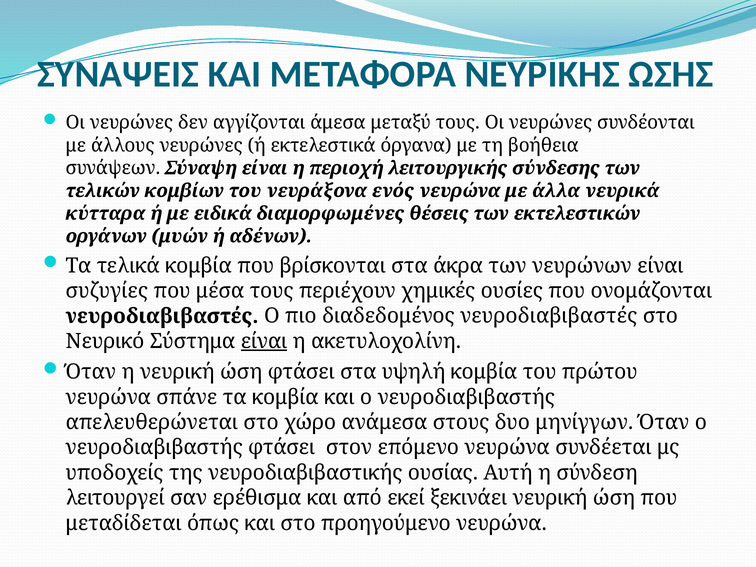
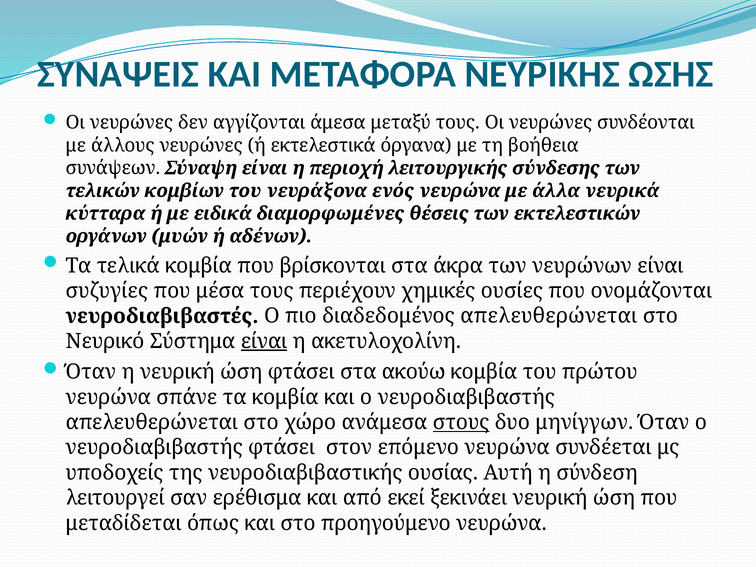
διαδεδομένος νευροδιαβιβαστές: νευροδιαβιβαστές -> απελευθερώνεται (549, 316)
υψηλή: υψηλή -> ακούω (414, 372)
στους underline: none -> present (461, 422)
